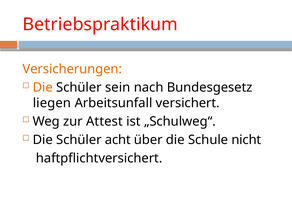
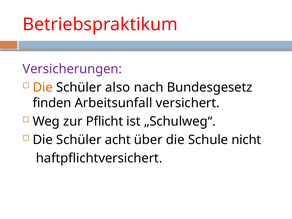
Versicherungen colour: orange -> purple (72, 69)
sein: sein -> also (118, 87)
liegen: liegen -> finden (52, 103)
Attest: Attest -> Pflicht (105, 121)
